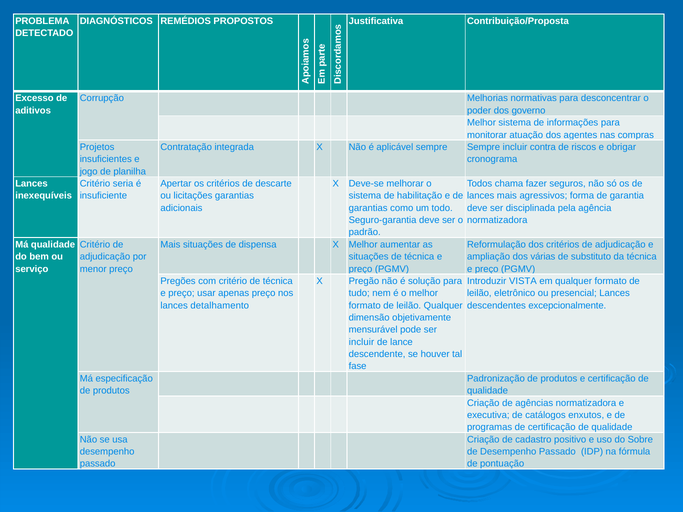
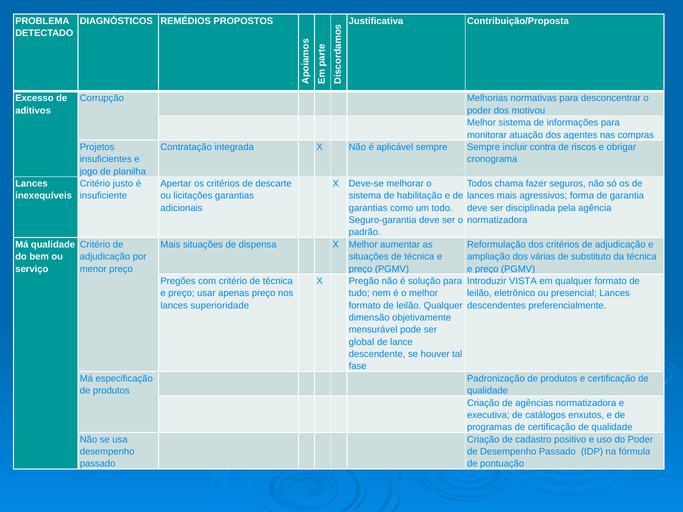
governo: governo -> motivou (528, 111)
seria: seria -> justo (123, 184)
detalhamento: detalhamento -> superioridade (220, 306)
excepcionalmente: excepcionalmente -> preferencialmente (567, 306)
incluir: incluir -> global (362, 342)
do Sobre: Sobre -> Poder (640, 440)
